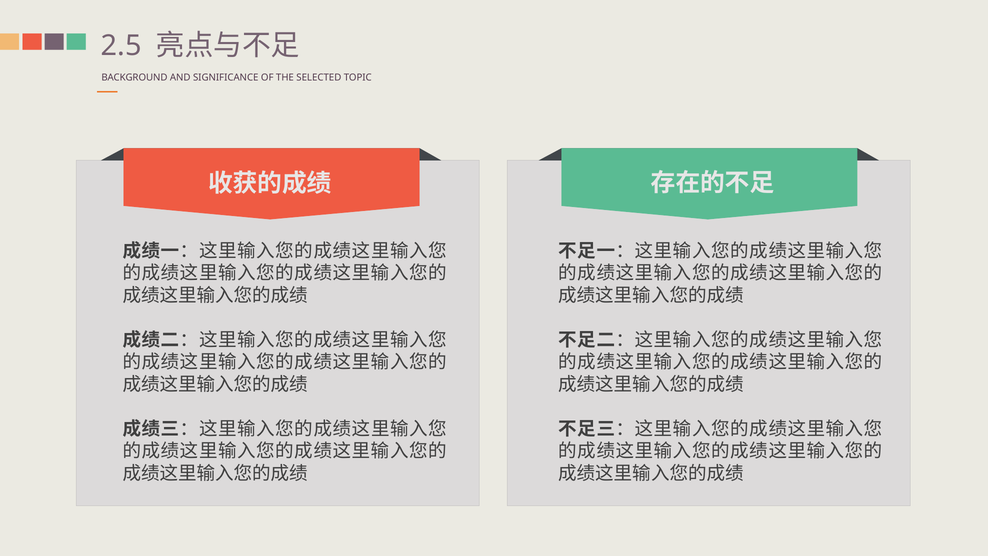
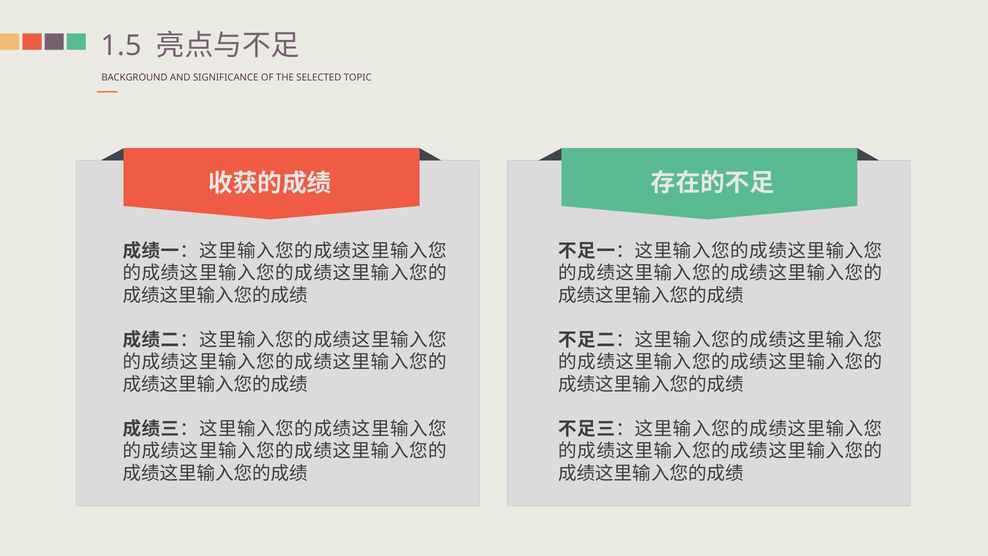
2.5: 2.5 -> 1.5 (121, 46)
